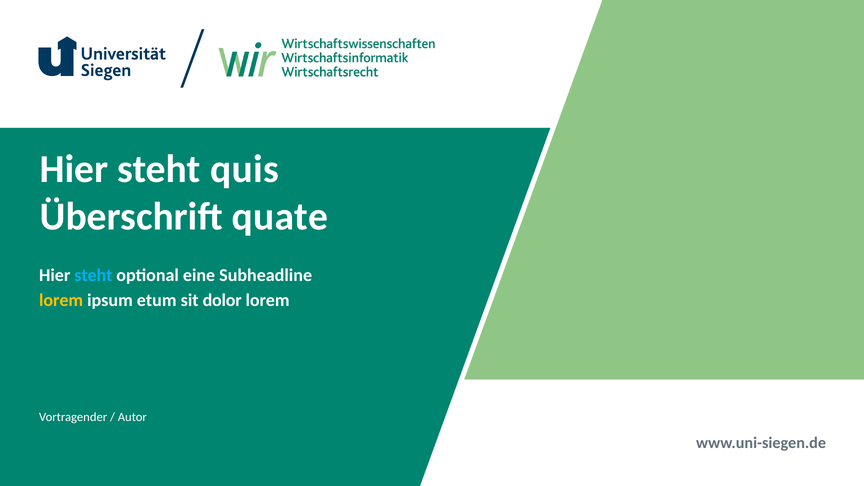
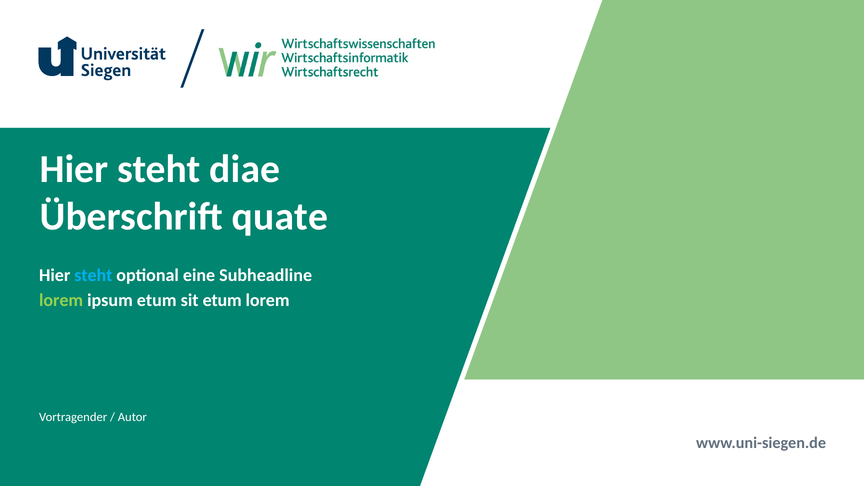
quis: quis -> diae (245, 169)
lorem colour: yellow -> light green (61, 301)
sit dolor: dolor -> etum (222, 301)
